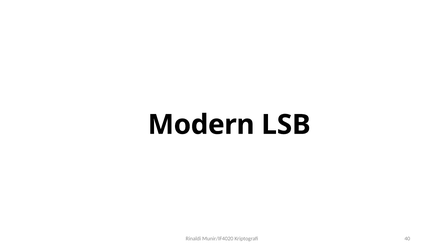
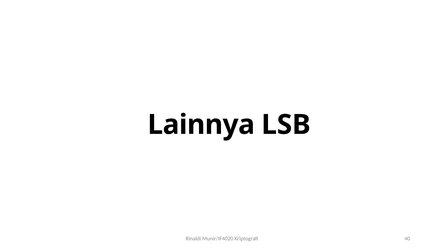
Modern: Modern -> Lainnya (201, 125)
